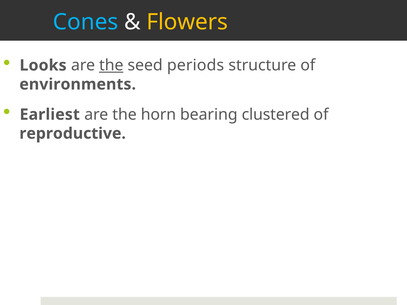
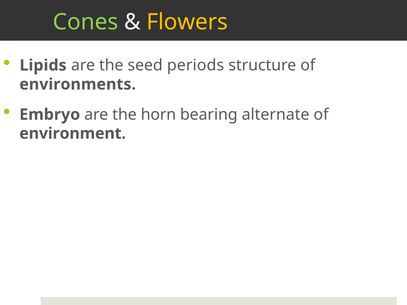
Cones colour: light blue -> light green (86, 22)
Looks: Looks -> Lipids (43, 65)
the underline: present -> none (111, 65)
Earliest: Earliest -> Embryo (50, 115)
clustered: clustered -> alternate (276, 115)
reproductive: reproductive -> environment (73, 134)
